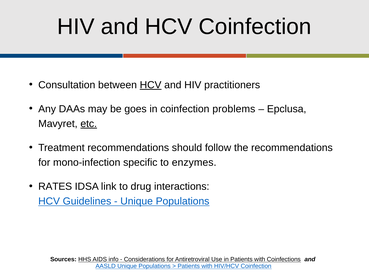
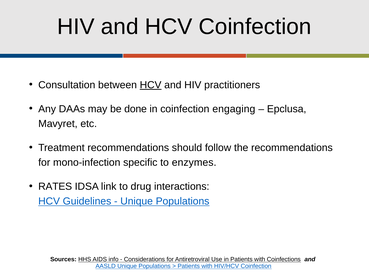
goes: goes -> done (136, 109)
problems: problems -> engaging (234, 109)
etc underline: present -> none (89, 124)
